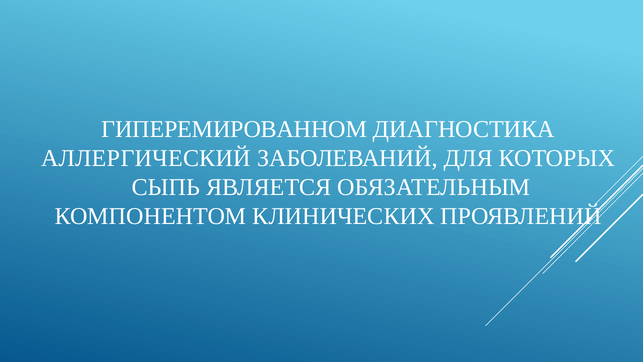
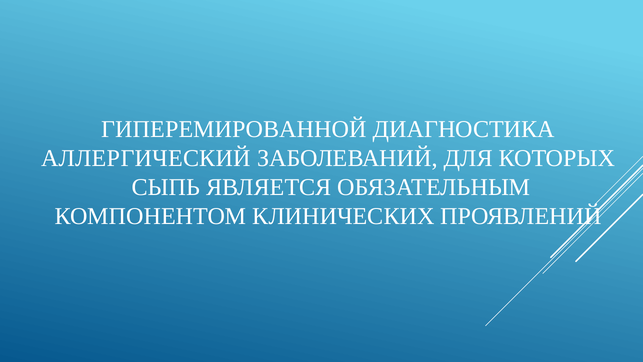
ГИПЕРЕМИРОВАННОМ: ГИПЕРЕМИРОВАННОМ -> ГИПЕРЕМИРОВАННОЙ (234, 129)
